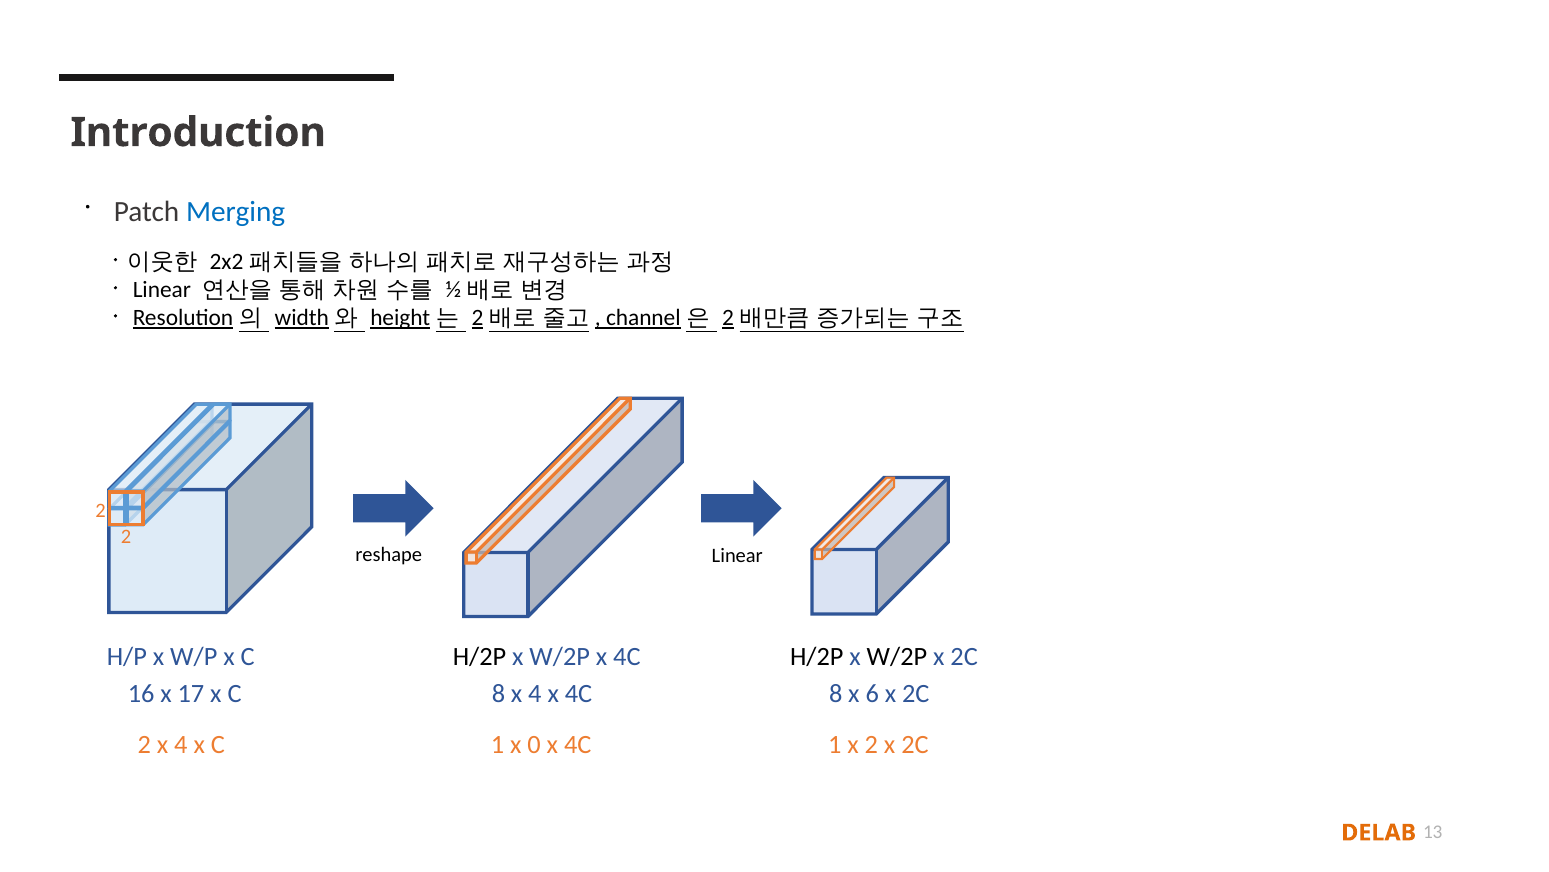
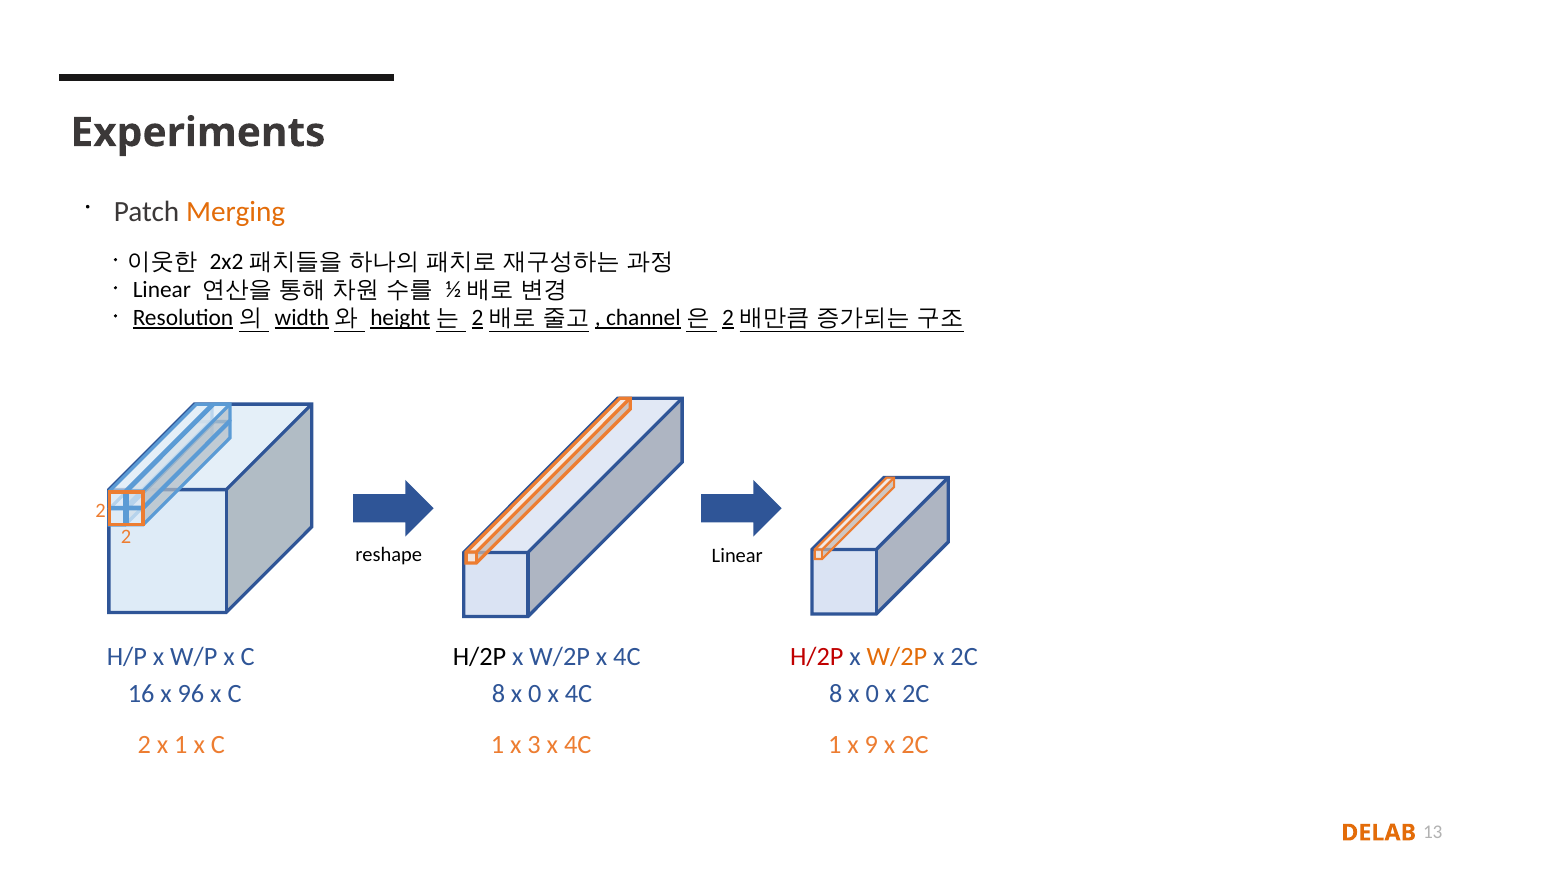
Introduction: Introduction -> Experiments (198, 133)
Merging colour: blue -> orange (236, 211)
H/2P colour: black -> red (817, 656)
W/2P colour: black -> orange (897, 656)
17: 17 -> 96 (191, 694)
4: 4 -> 0 (535, 694)
6: 6 -> 0 (872, 694)
2 x 4: 4 -> 1 (181, 744)
0: 0 -> 3 (534, 744)
x 2: 2 -> 9 (871, 744)
